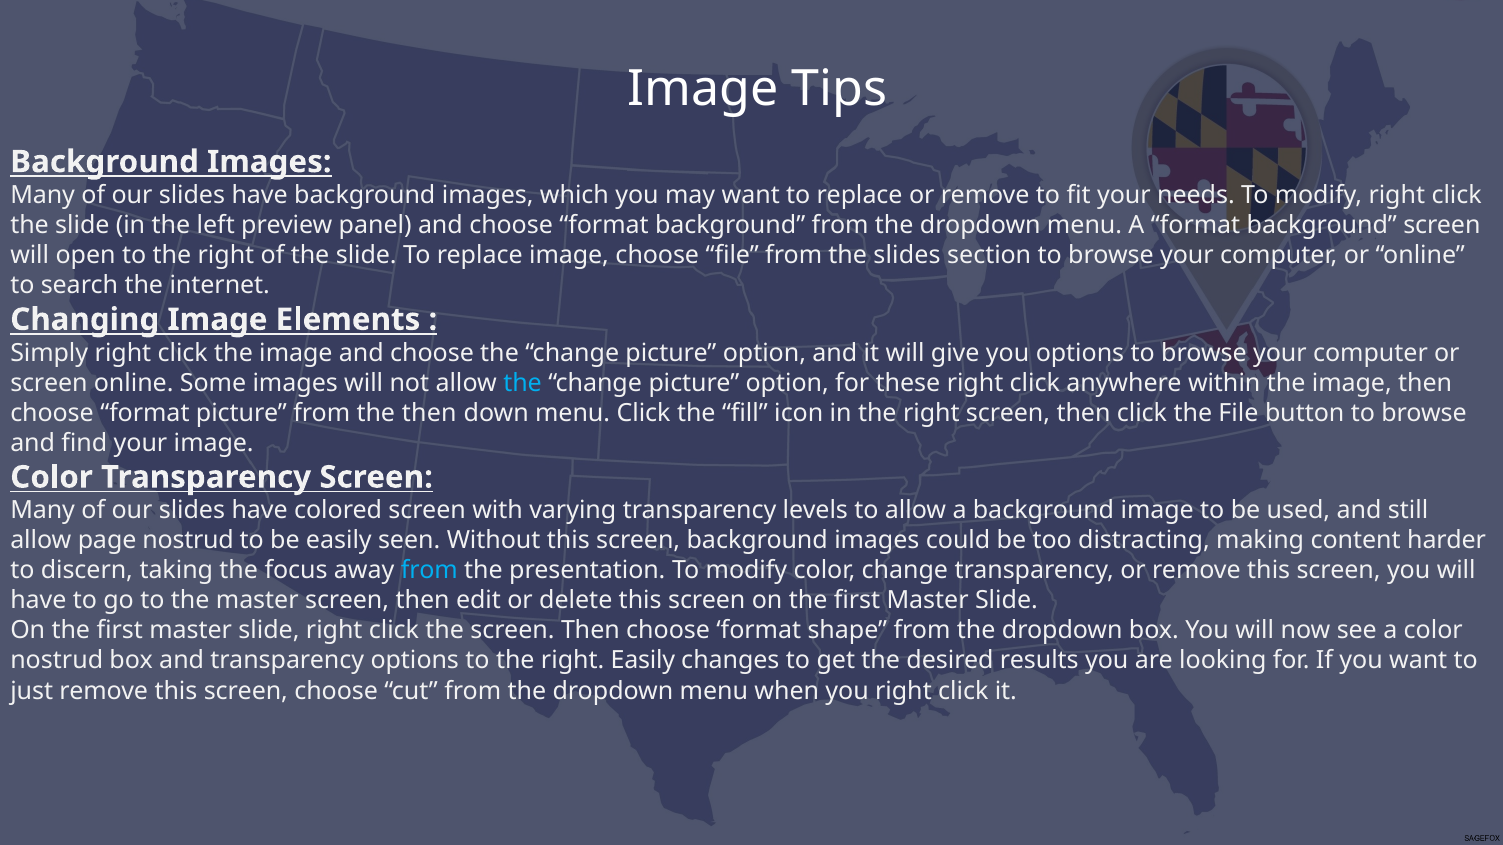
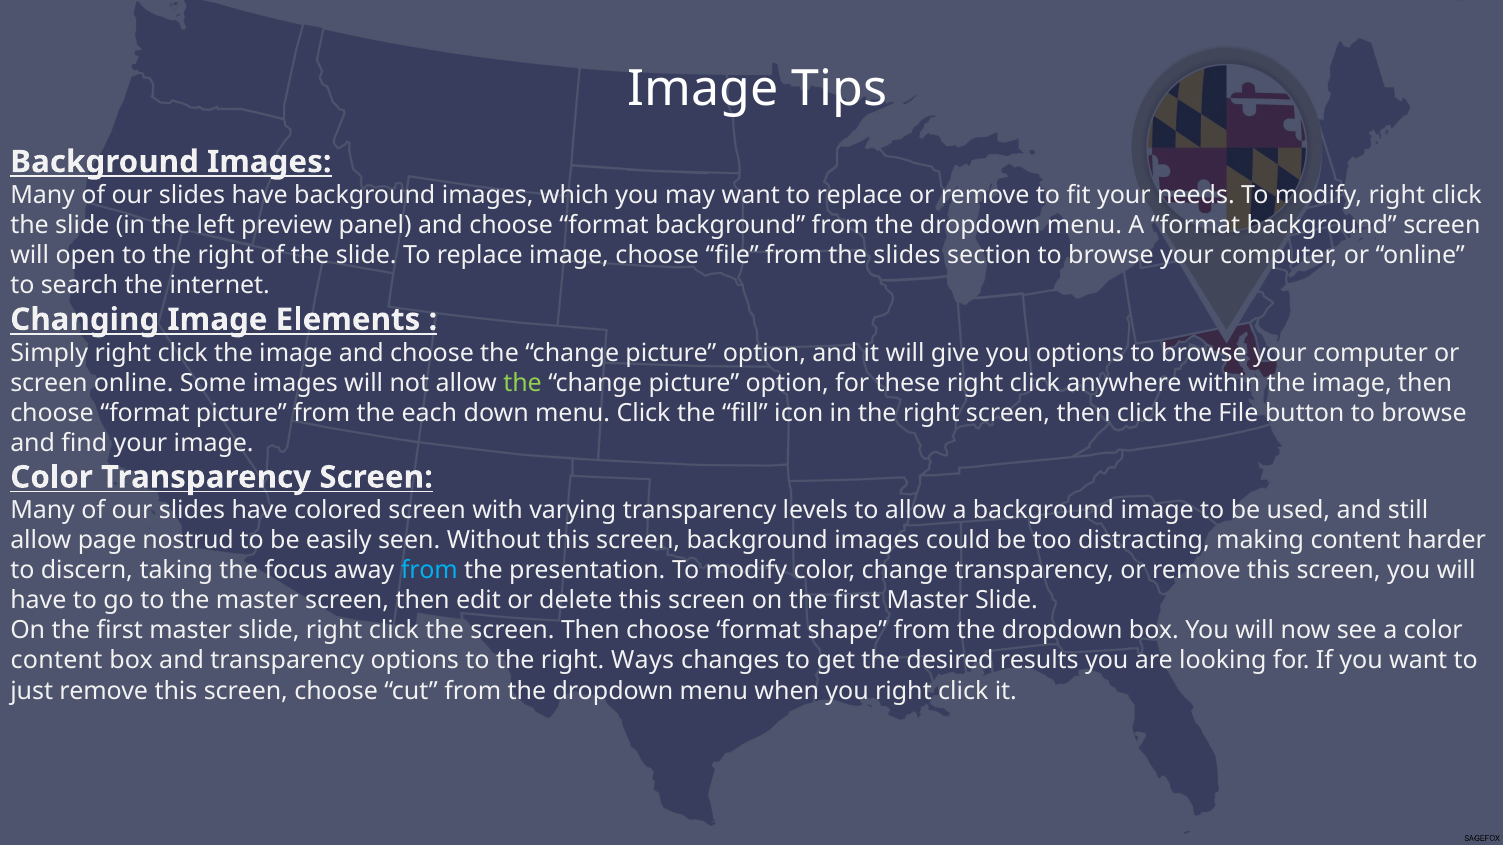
the colour: light blue -> light green (523, 383)
the then: then -> each (429, 413)
nostrud: nostrud -> content (57, 661)
right Easily: Easily -> Ways (643, 661)
